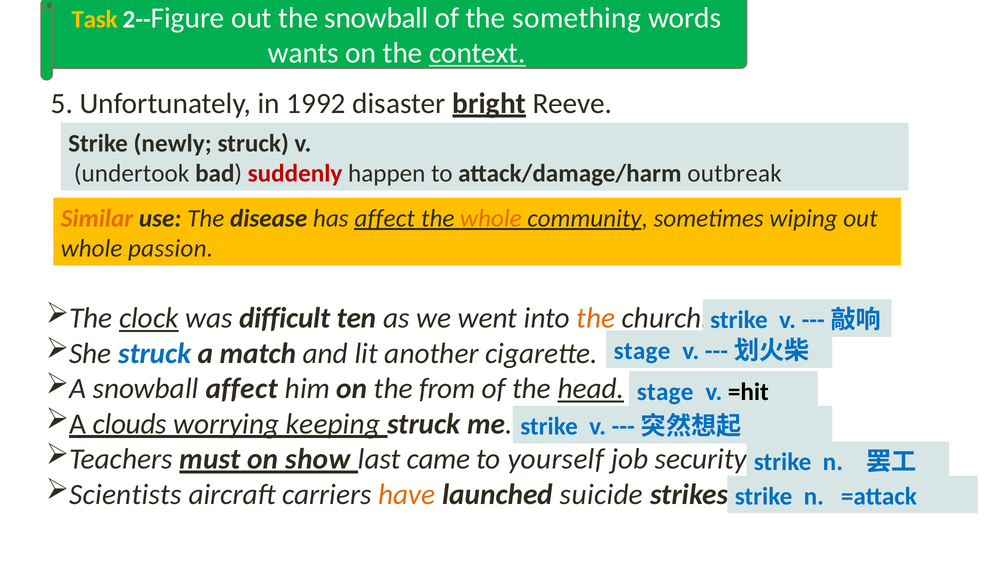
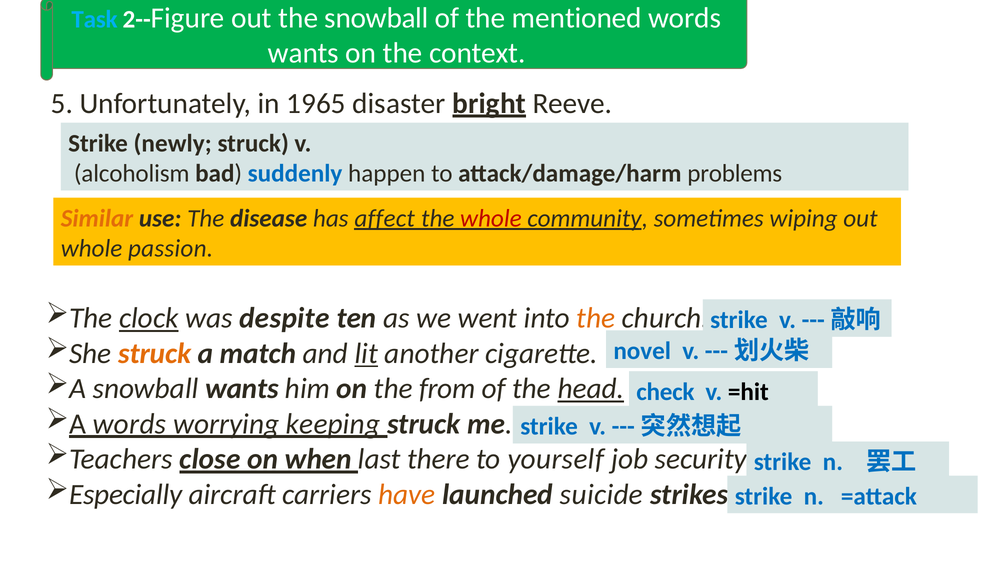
Task colour: yellow -> light blue (95, 19)
something: something -> mentioned (577, 18)
context underline: present -> none (477, 53)
1992: 1992 -> 1965 (316, 103)
undertook: undertook -> alcoholism (132, 173)
suddenly colour: red -> blue (295, 173)
outbreak: outbreak -> problems (735, 173)
whole colour: orange -> red (491, 218)
difficult: difficult -> despite (284, 318)
struck colour: blue -> orange (155, 353)
lit underline: none -> present (366, 353)
stage: stage -> novel (642, 351)
snowball affect: affect -> wants (242, 389)
stage: stage -> check (665, 392)
A clouds: clouds -> words (129, 424)
must: must -> close (210, 459)
show: show -> when (318, 459)
came: came -> there (438, 459)
Scientists: Scientists -> Especially (126, 494)
